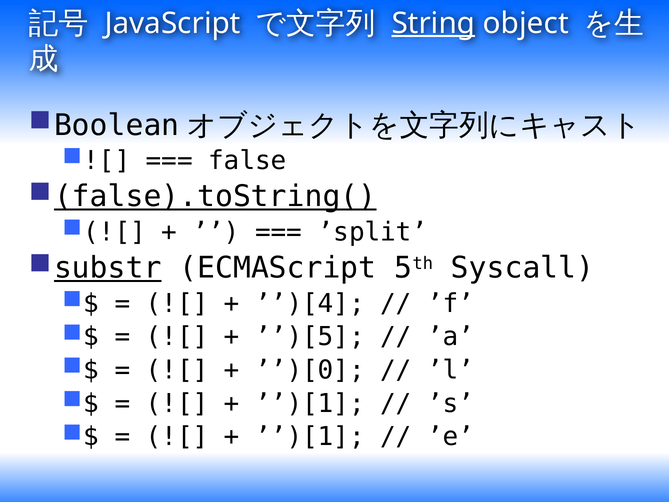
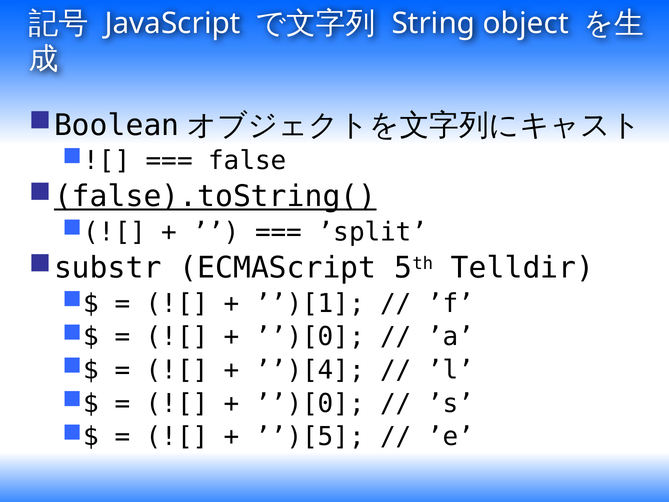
String underline: present -> none (433, 23)
substr underline: present -> none (108, 268)
Syscall: Syscall -> Telldir (523, 268)
’’)[4: ’’)[4 -> ’’)[1 (310, 303)
’’)[5: ’’)[5 -> ’’)[0 (310, 337)
’’)[0: ’’)[0 -> ’’)[4 (310, 370)
’’)[1: ’’)[1 -> ’’)[0 (310, 403)
’’)[1: ’’)[1 -> ’’)[5 (310, 437)
